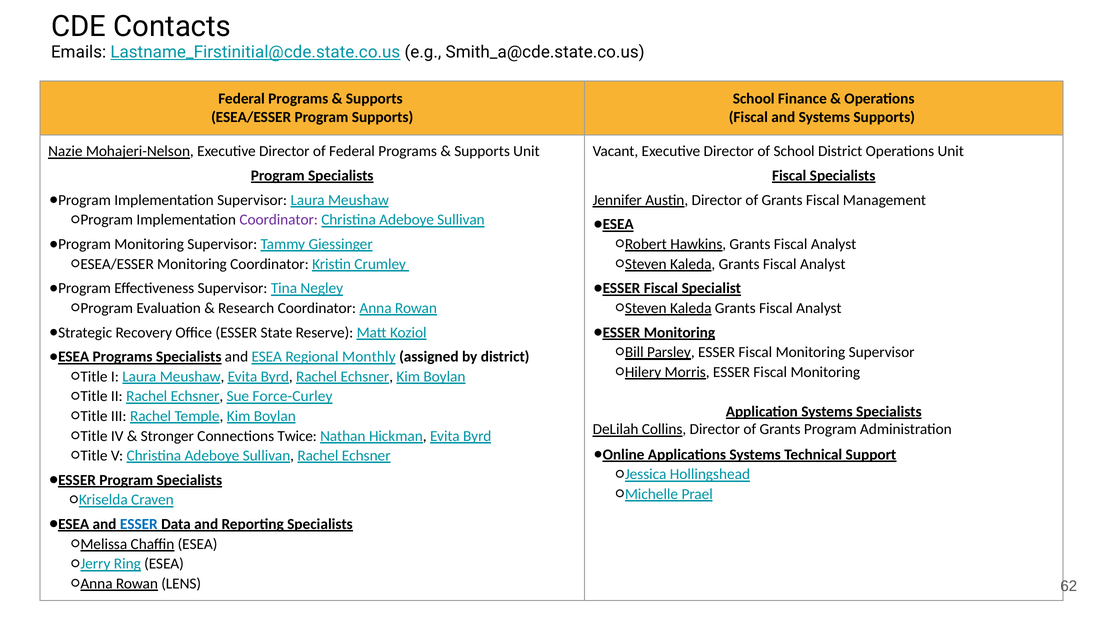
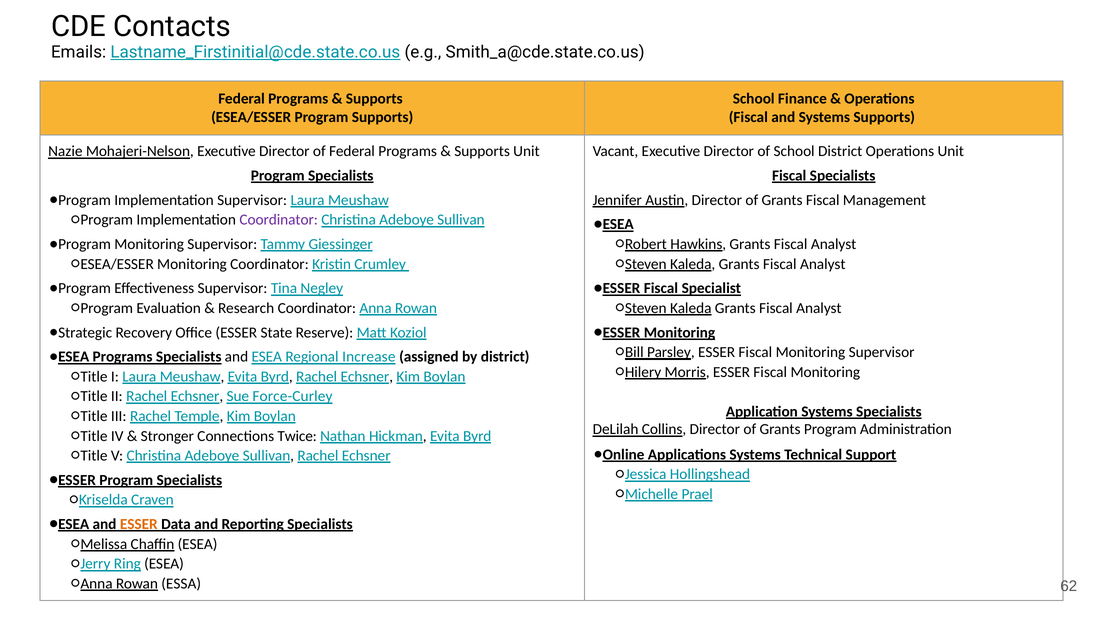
Monthly: Monthly -> Increase (369, 357)
ESSER colour: blue -> orange (139, 525)
LENS: LENS -> ESSA (181, 584)
